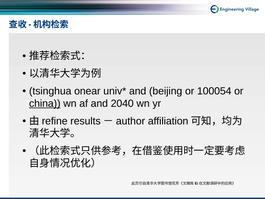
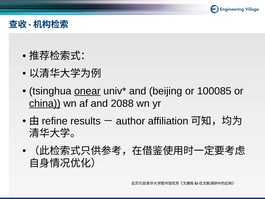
onear underline: none -> present (87, 91)
100054: 100054 -> 100085 (214, 91)
2040: 2040 -> 2088 (122, 103)
